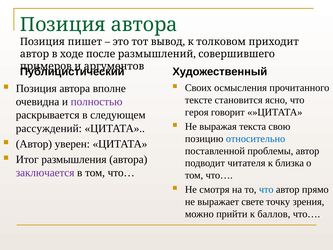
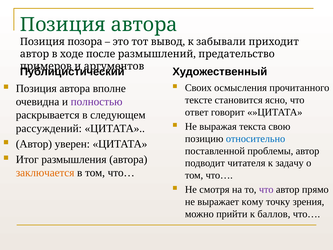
пишет: пишет -> позора (85, 42)
толковом: толковом -> забывали (221, 42)
совершившего: совершившего -> предательство (237, 54)
героя: героя -> ответ (197, 112)
близка: близка -> задачу (290, 163)
заключается colour: purple -> orange (45, 173)
что colour: blue -> purple (266, 189)
свете: свете -> кому (253, 202)
